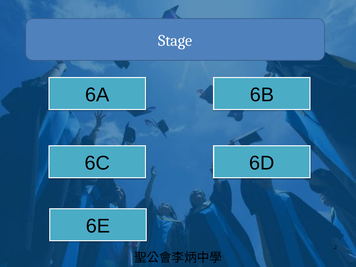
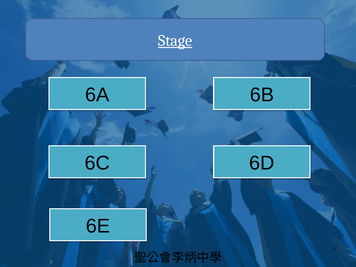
Stage underline: none -> present (175, 41)
